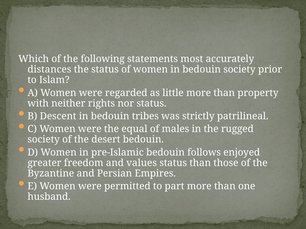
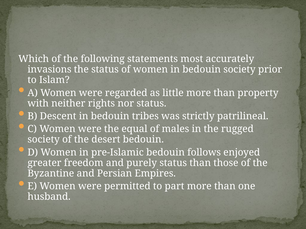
distances: distances -> invasions (49, 70)
values: values -> purely (142, 163)
